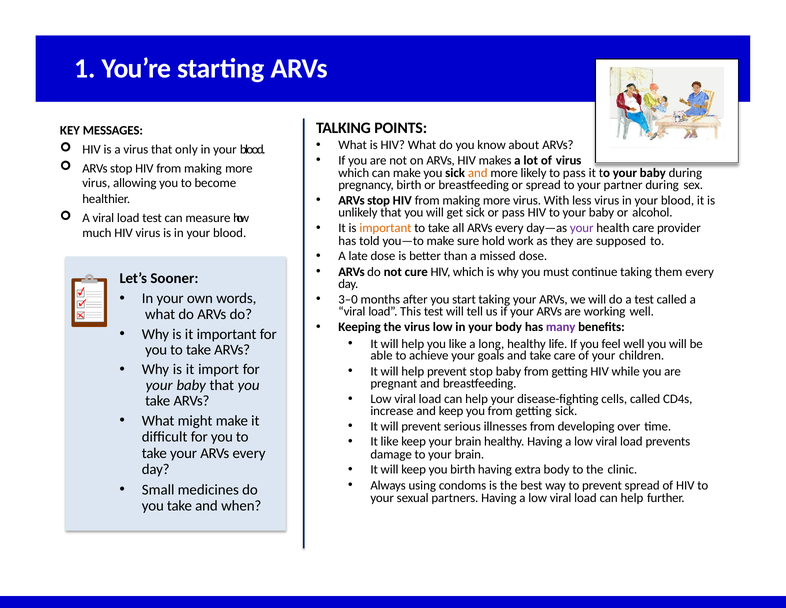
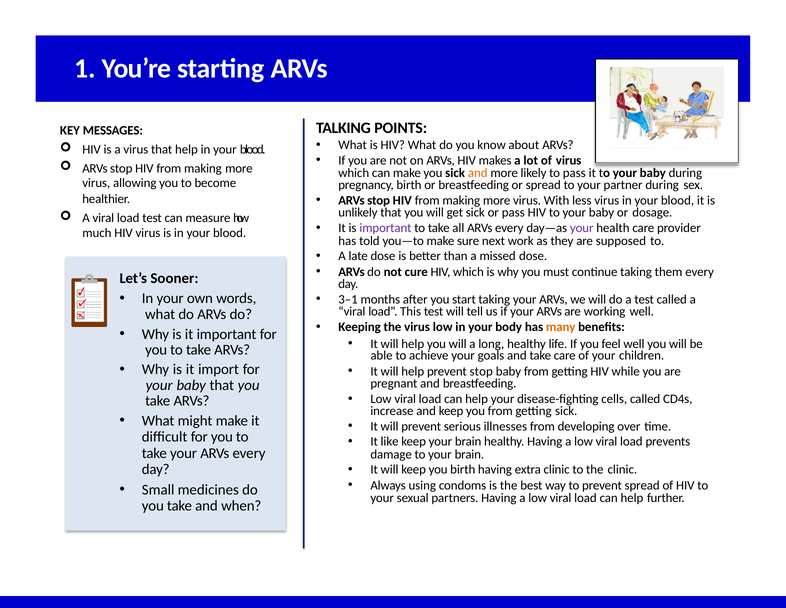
that only: only -> help (186, 149)
alcohol: alcohol -> dosage (652, 212)
important colour: orange -> purple (385, 228)
hold: hold -> next (493, 241)
3–0: 3–0 -> 3–1 (348, 299)
many colour: purple -> orange (561, 327)
help you like: like -> will (458, 344)
extra body: body -> clinic (557, 469)
